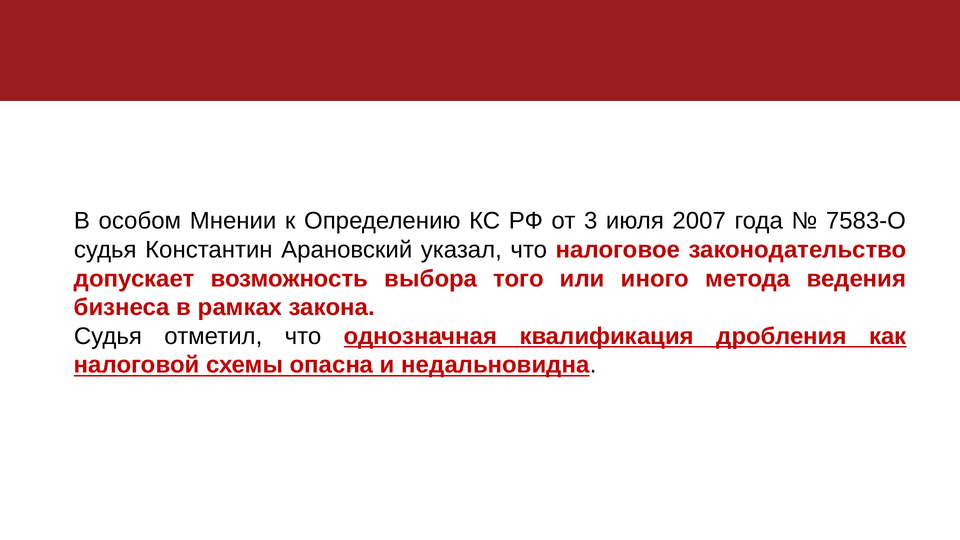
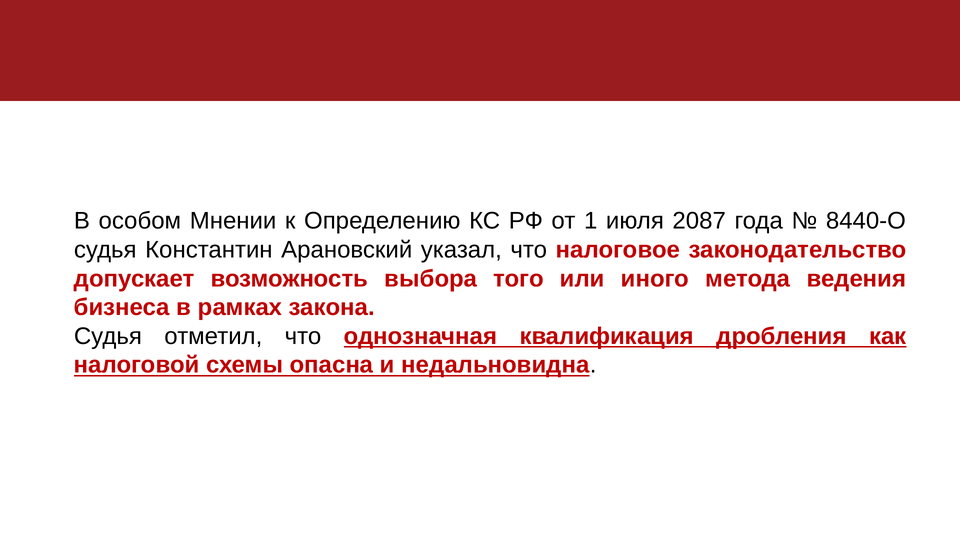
3: 3 -> 1 (591, 221)
2007: 2007 -> 2087 (699, 221)
7583-О: 7583-О -> 8440-О (866, 221)
